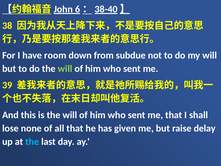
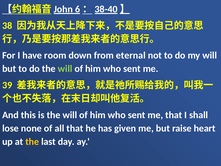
subdue: subdue -> eternal (131, 55)
delay: delay -> heart (205, 128)
the colour: light blue -> yellow (32, 141)
